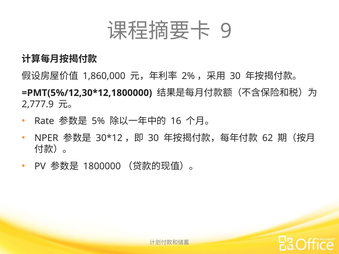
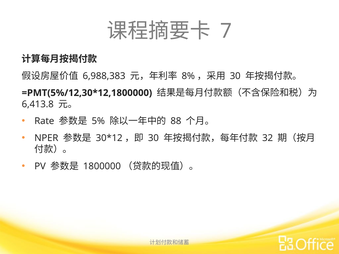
9: 9 -> 7 (226, 31)
1,860,000: 1,860,000 -> 6,988,383 (104, 76)
2%: 2% -> 8% (188, 76)
2,777.9: 2,777.9 -> 6,413.8 (38, 104)
16: 16 -> 88 (176, 121)
62: 62 -> 32 (268, 138)
